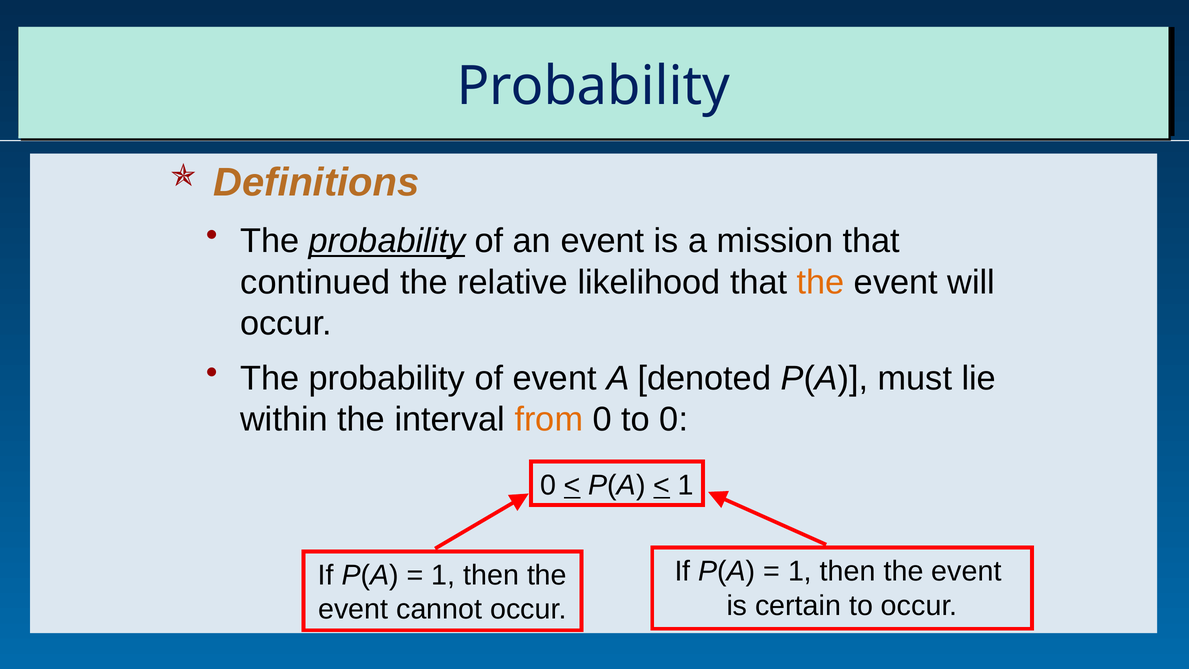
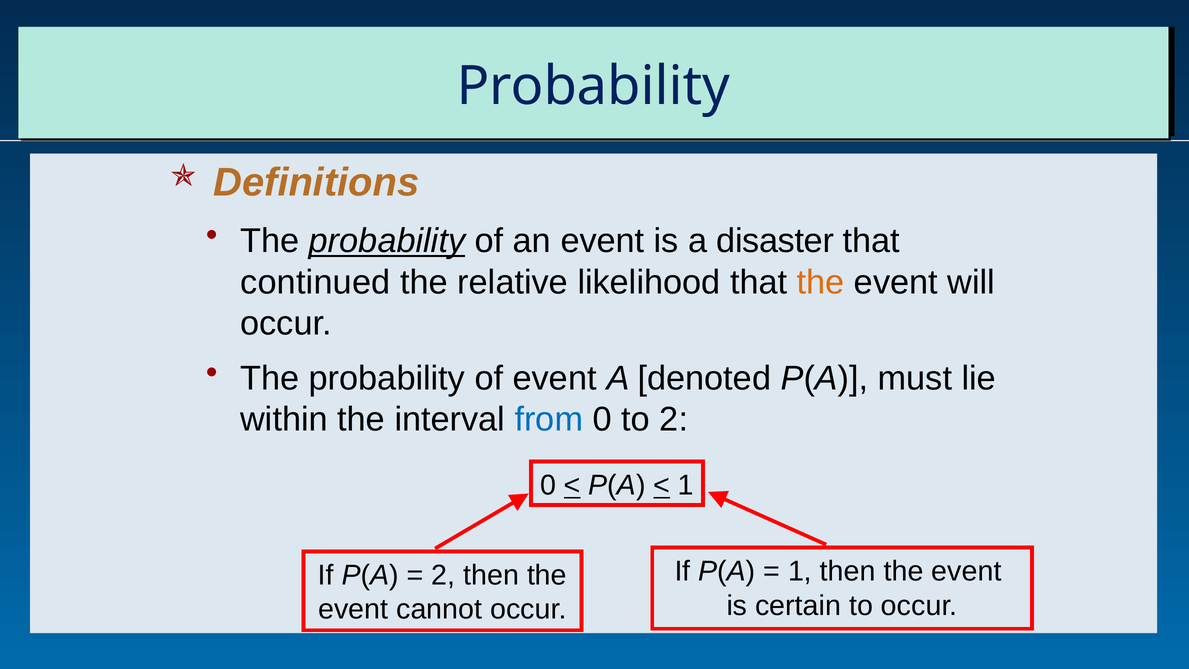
mission: mission -> disaster (775, 241)
from colour: orange -> blue (549, 419)
to 0: 0 -> 2 (674, 419)
1: 1 -> 2 (443, 575)
